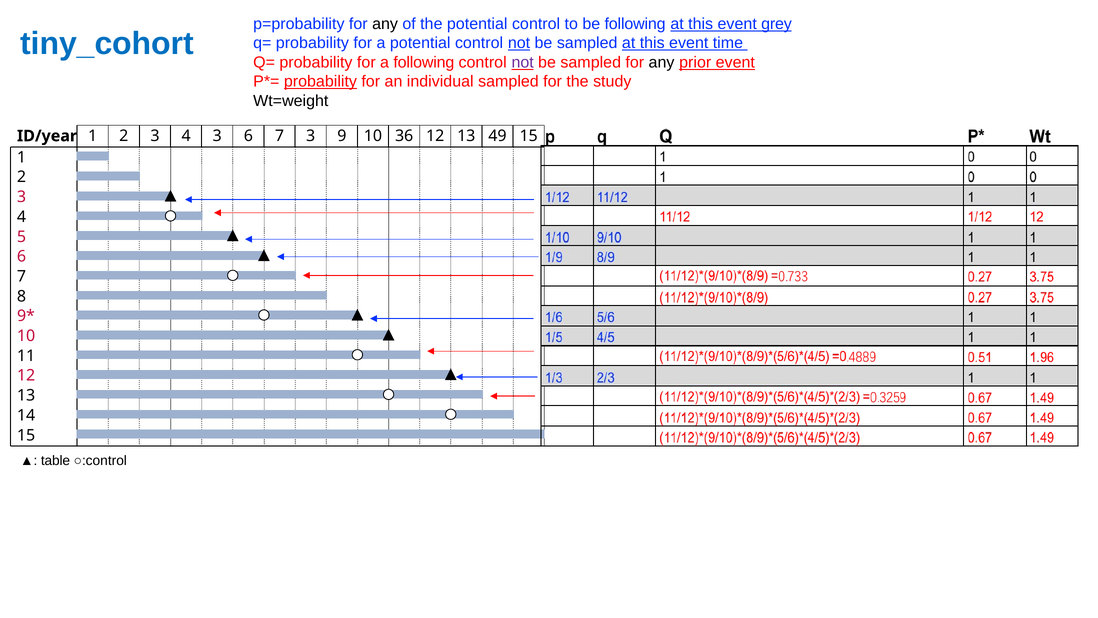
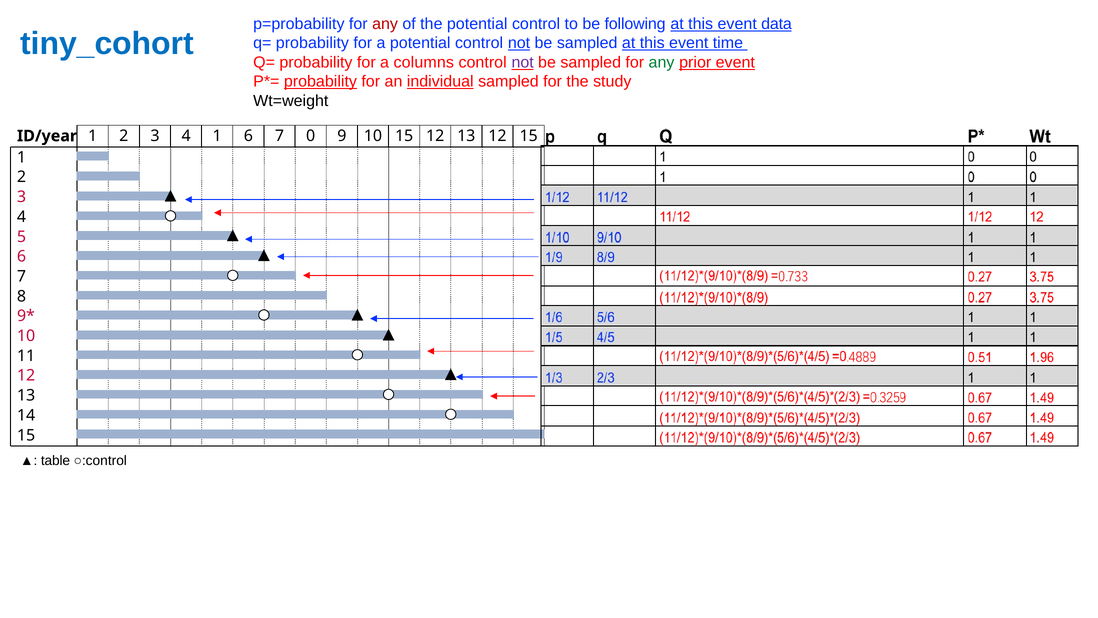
any colour: black -> red (385, 24)
grey: grey -> data (776, 24)
a following: following -> columns (424, 62)
any colour: black -> green (662, 62)
individual underline: none -> present (440, 81)
3 4 3: 3 -> 1 (217, 136)
7 3: 3 -> 0 (311, 136)
10 36: 36 -> 15 (404, 136)
13 49: 49 -> 12 (497, 136)
